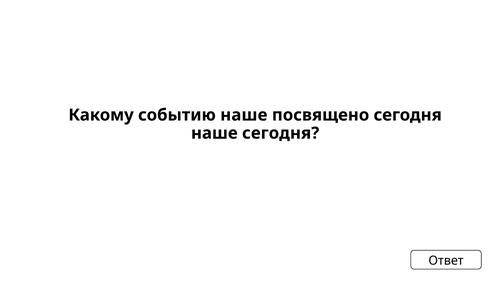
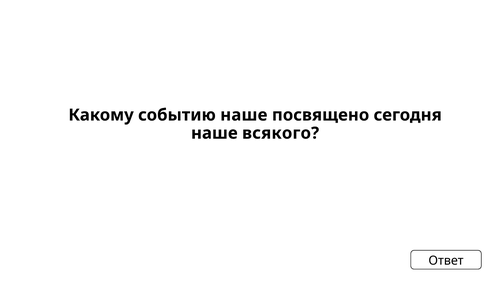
наше сегодня: сегодня -> всякого (281, 133)
